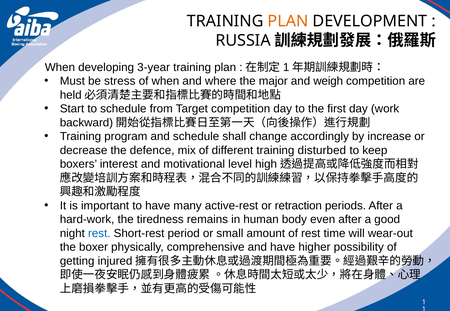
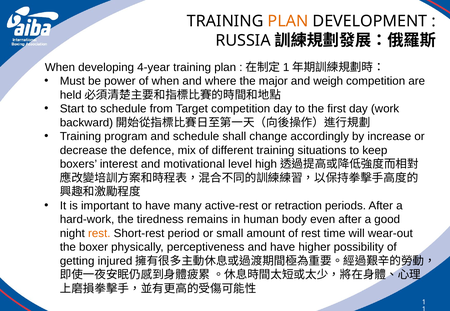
3-year: 3-year -> 4-year (154, 67)
stress: stress -> power (120, 81)
disturbed: disturbed -> situations (322, 151)
rest colour: blue -> orange (99, 234)
comprehensive: comprehensive -> perceptiveness (206, 248)
